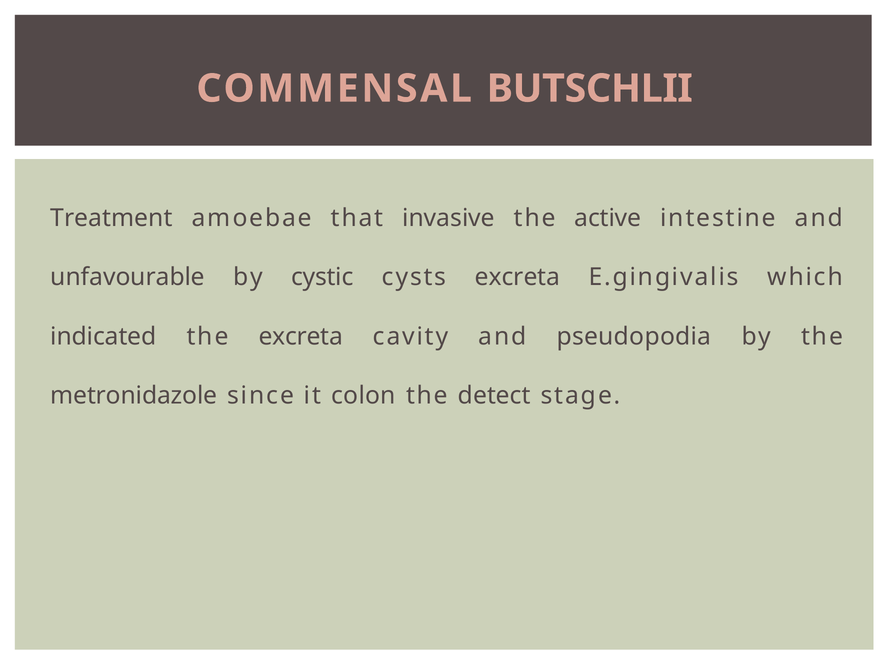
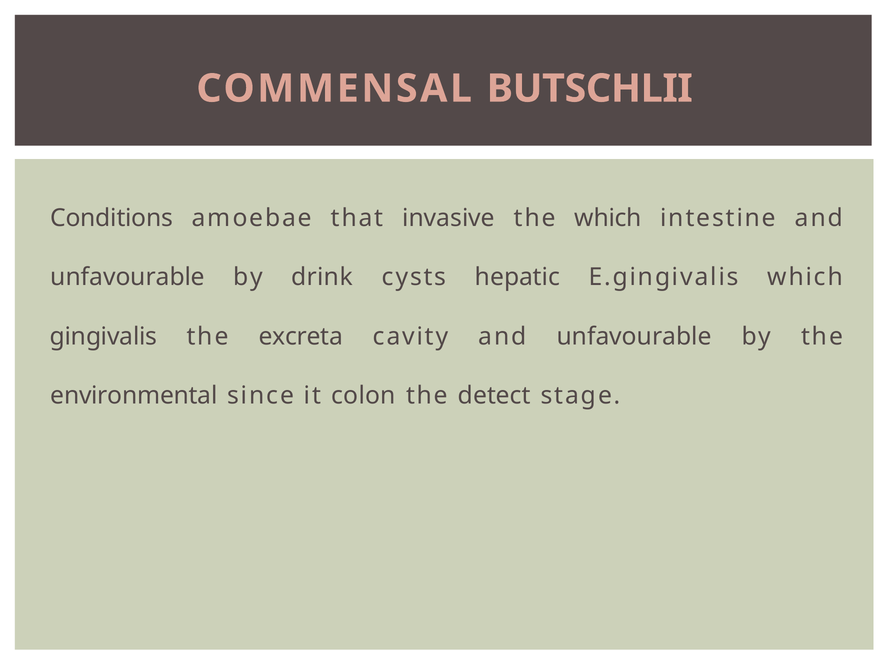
Treatment: Treatment -> Conditions (112, 218)
the active: active -> which (608, 218)
cystic: cystic -> drink (322, 277)
cysts excreta: excreta -> hepatic (517, 277)
indicated: indicated -> gingivalis (104, 336)
cavity and pseudopodia: pseudopodia -> unfavourable (634, 336)
metronidazole: metronidazole -> environmental (134, 396)
